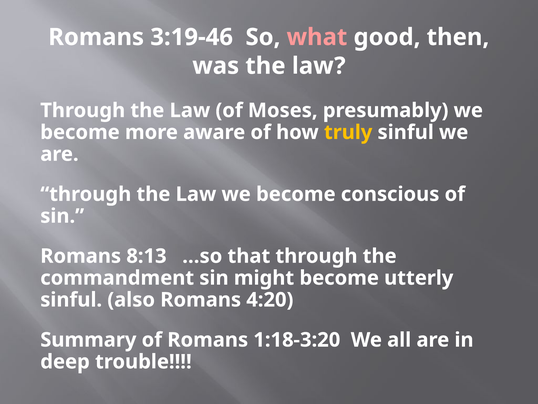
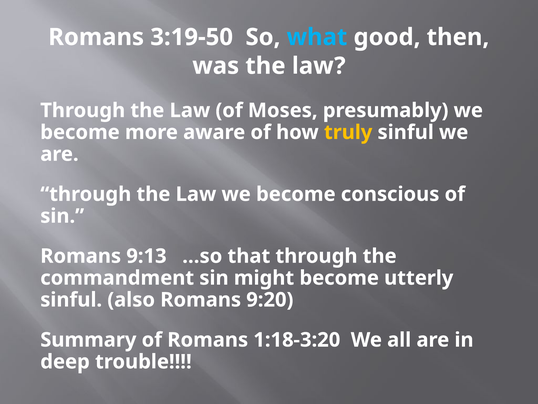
3:19-46: 3:19-46 -> 3:19-50 (192, 37)
what colour: pink -> light blue (317, 37)
8:13: 8:13 -> 9:13 (146, 256)
4:20: 4:20 -> 9:20 (270, 299)
